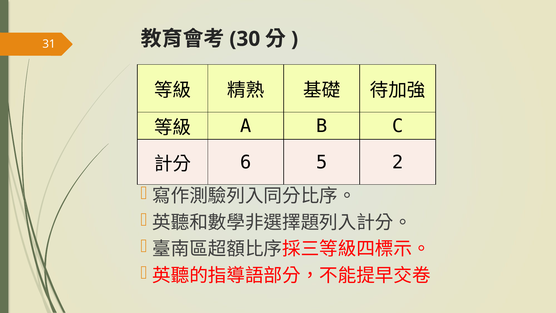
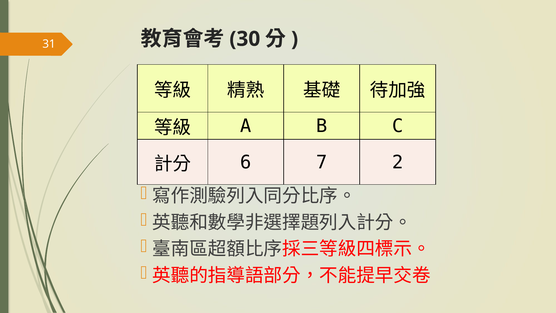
5: 5 -> 7 (322, 162)
